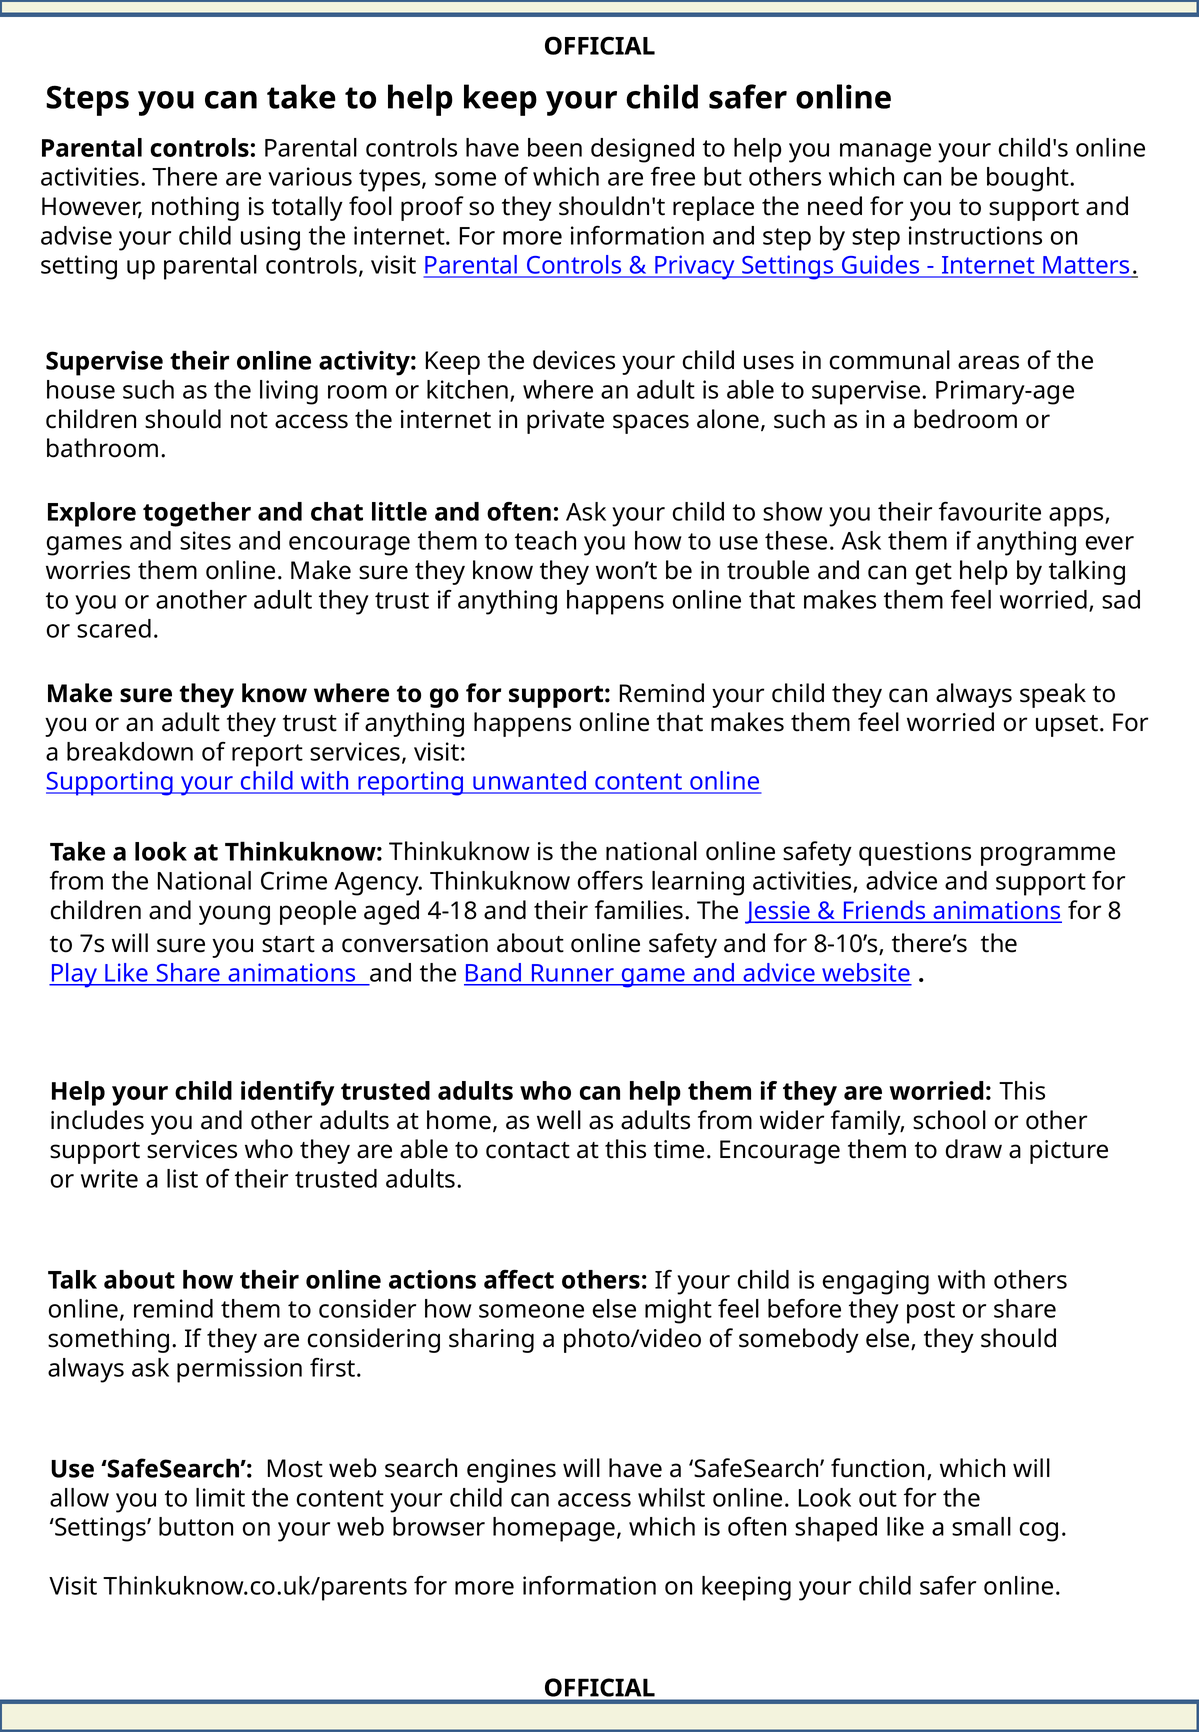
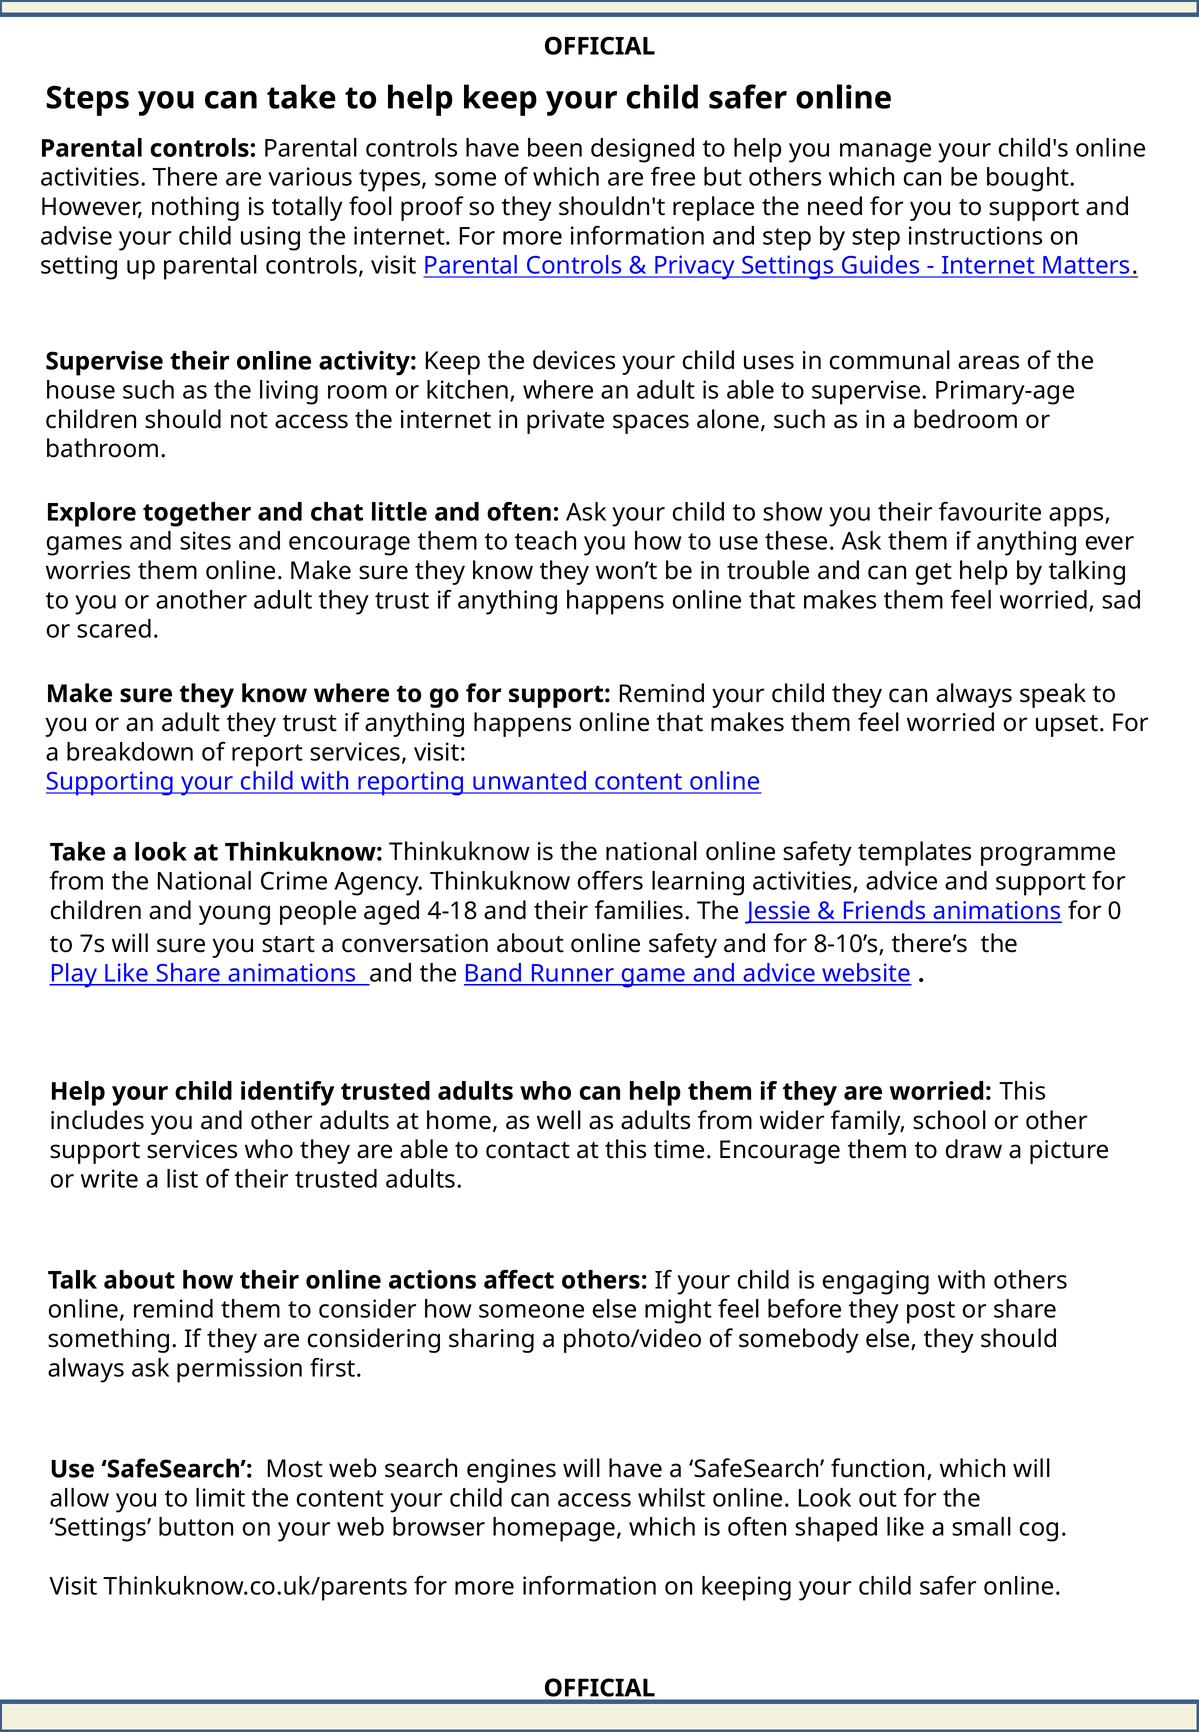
questions: questions -> templates (915, 852)
8: 8 -> 0 (1115, 911)
